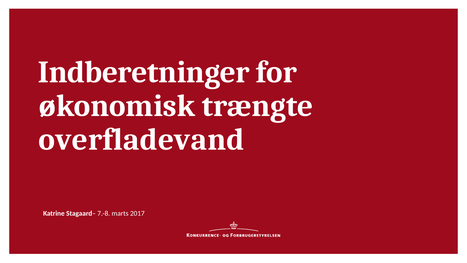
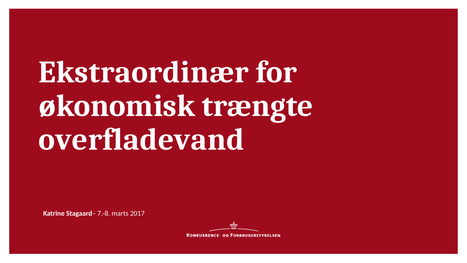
Indberetninger: Indberetninger -> Ekstraordinær (144, 72)
